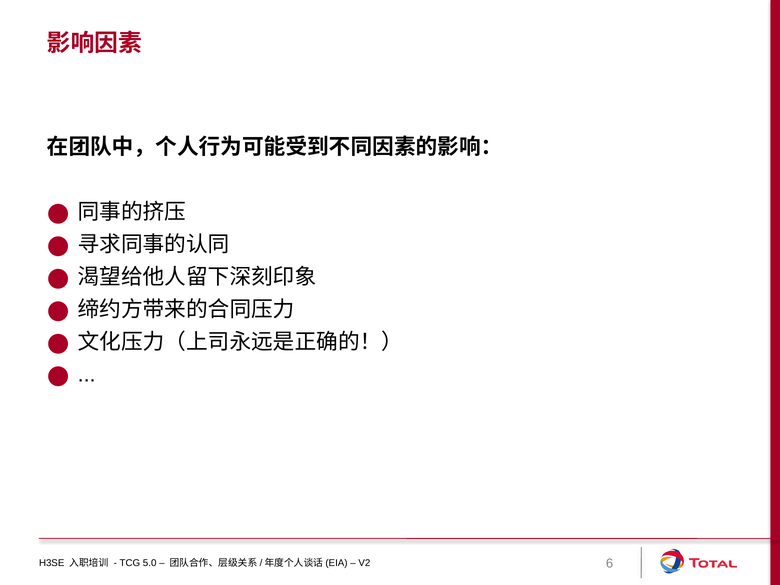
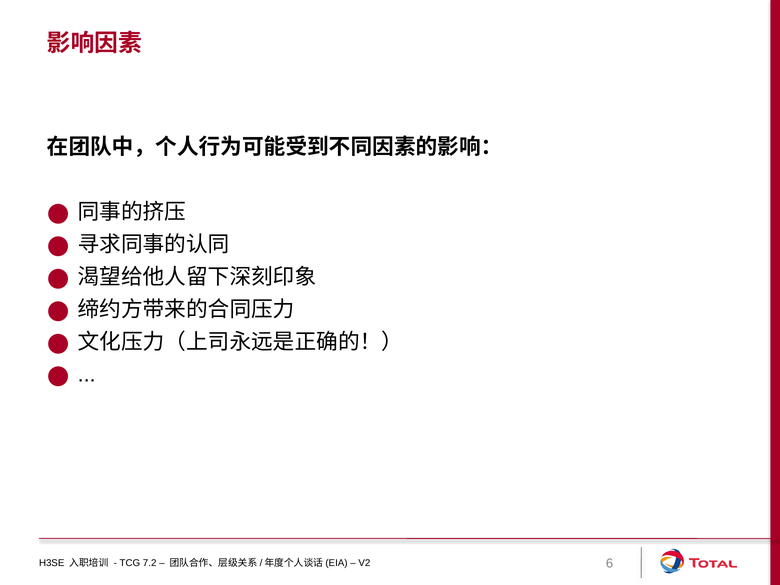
5.0: 5.0 -> 7.2 (150, 563)
